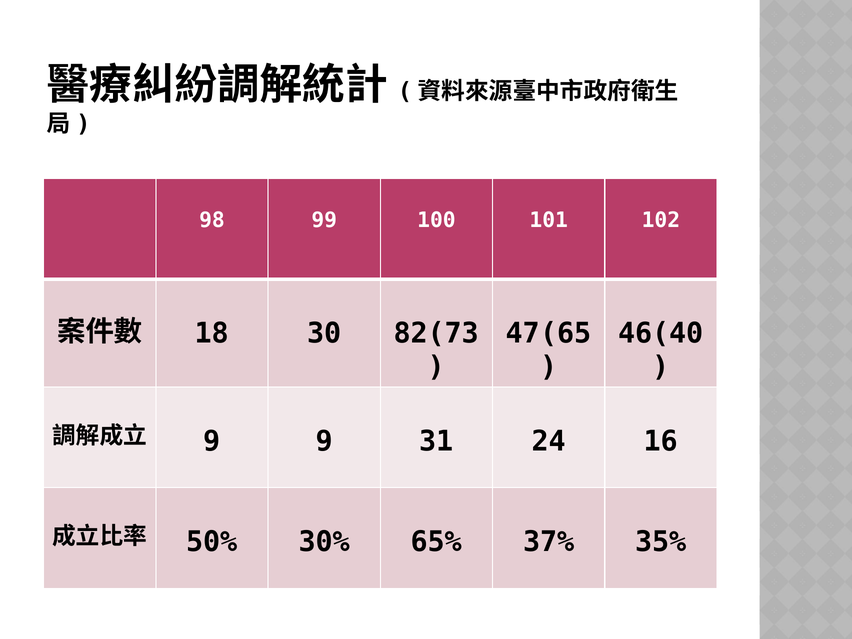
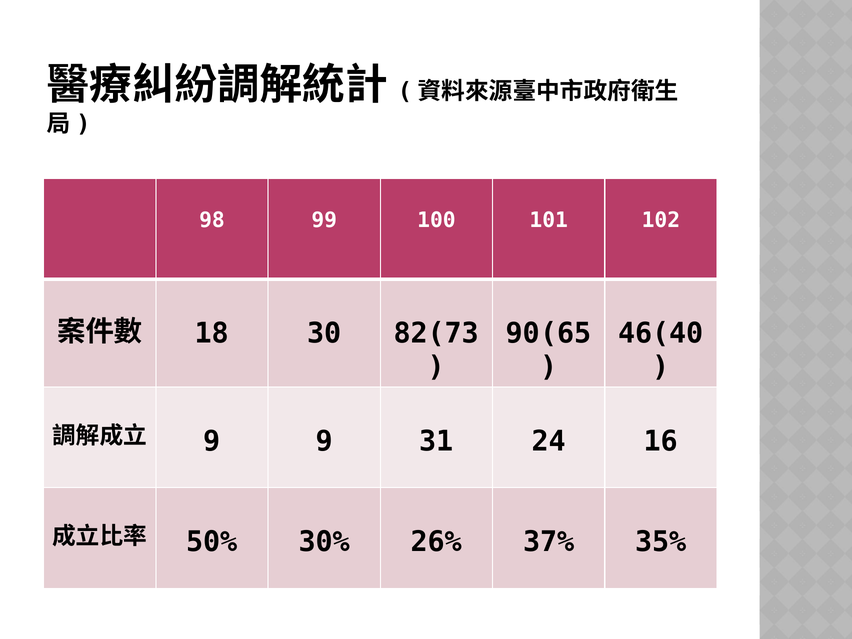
47(65: 47(65 -> 90(65 (549, 334)
65%: 65% -> 26% (436, 542)
